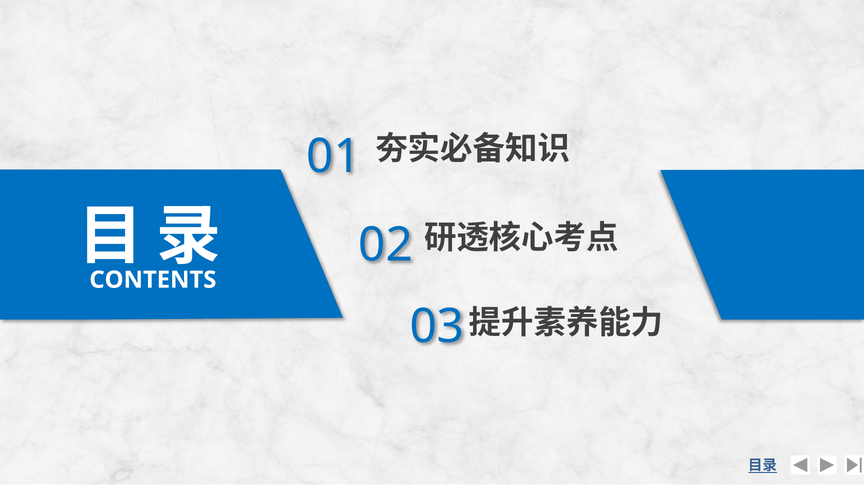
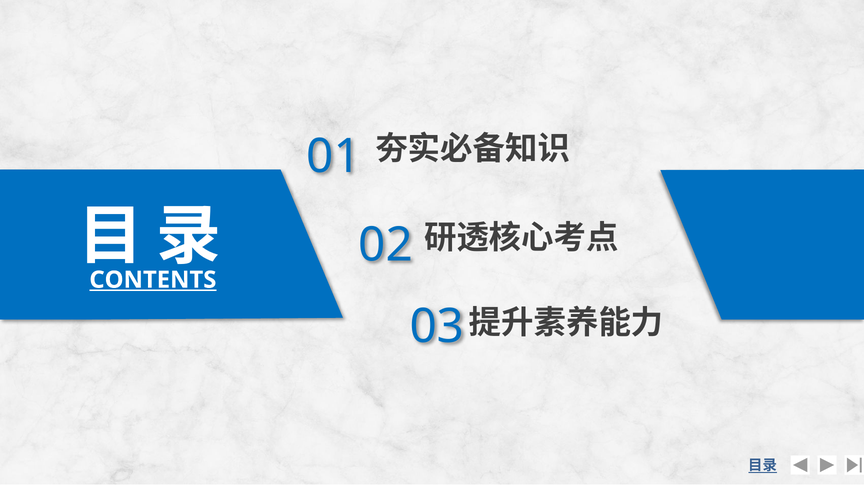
CONTENTS underline: none -> present (153, 280)
